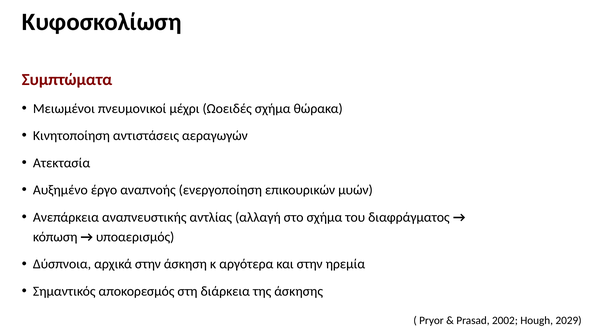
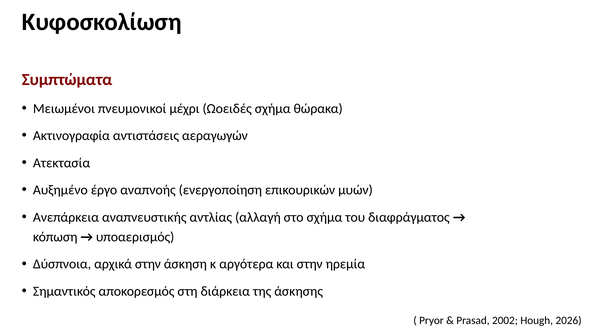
Κινητοποίηση: Κινητοποίηση -> Ακτινογραφία (71, 136)
2029: 2029 -> 2026 (569, 320)
